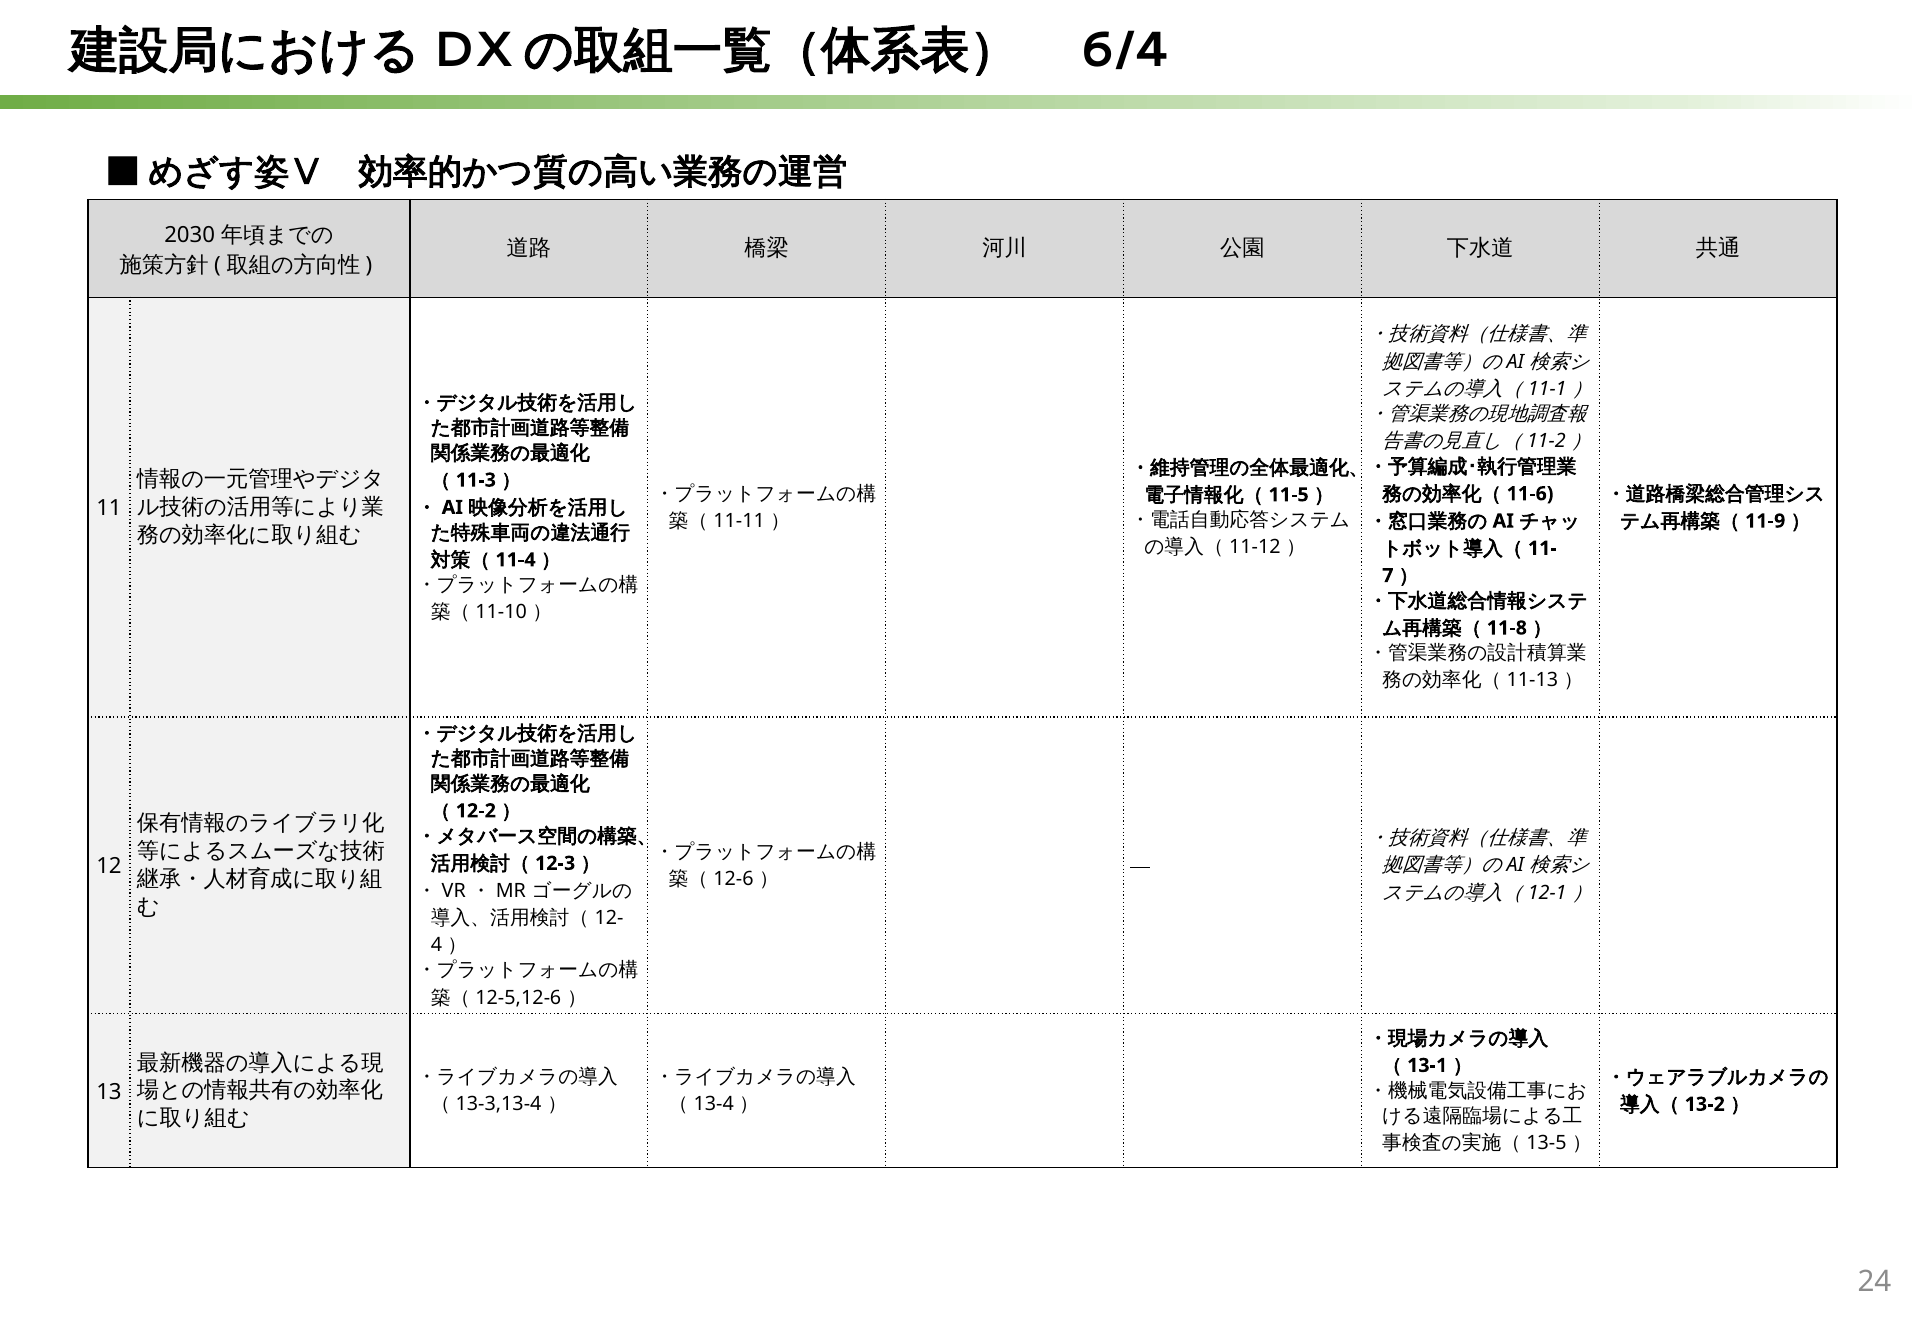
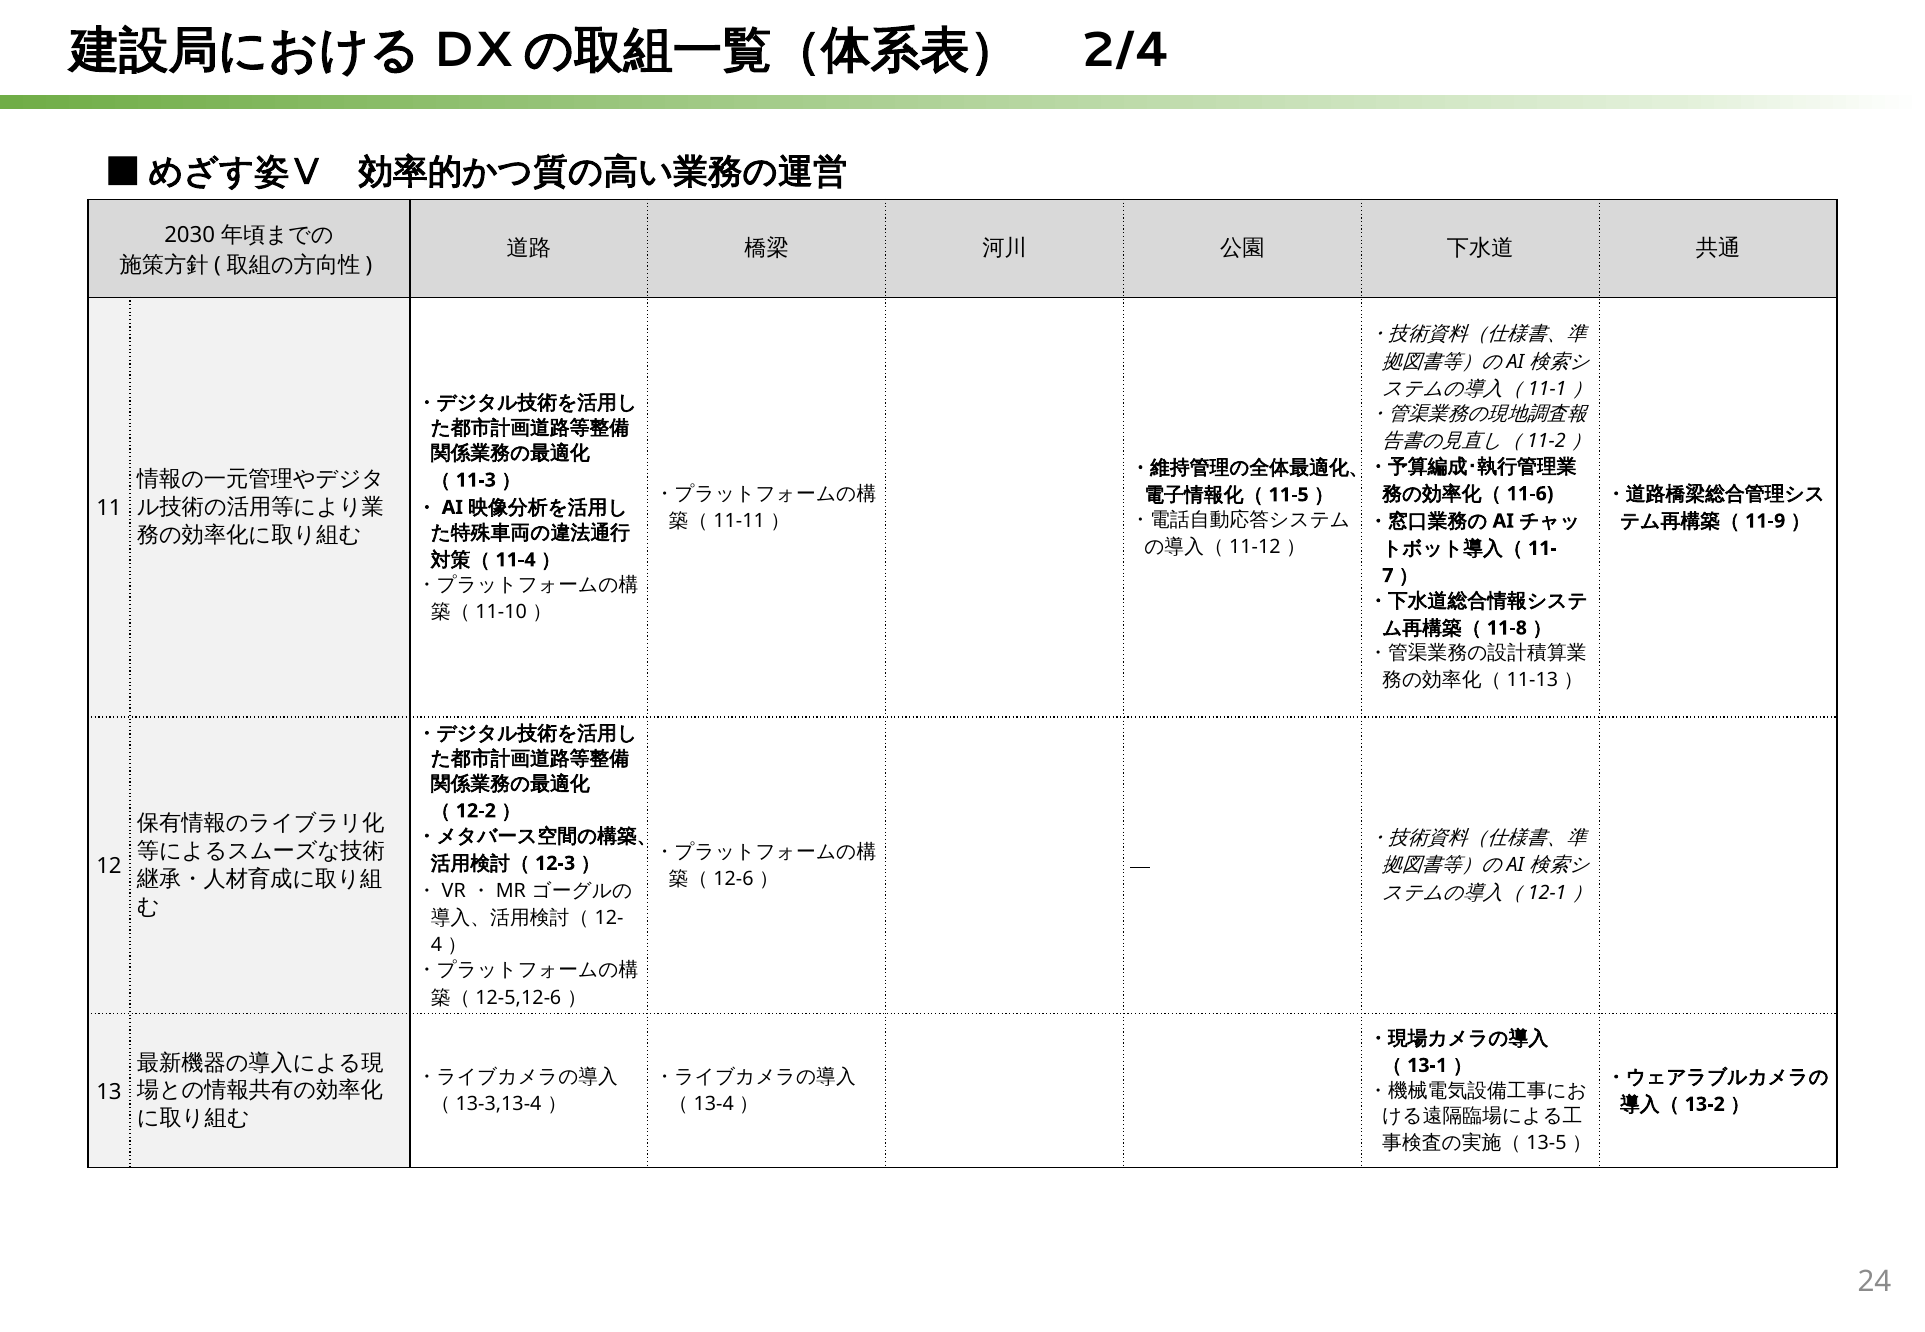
6/4: 6/4 -> 2/4 (1126, 50)
